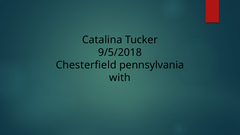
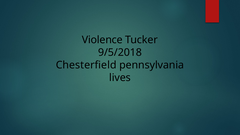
Catalina: Catalina -> Violence (102, 40)
with: with -> lives (120, 78)
